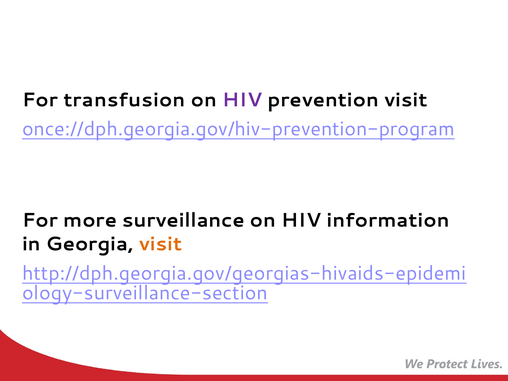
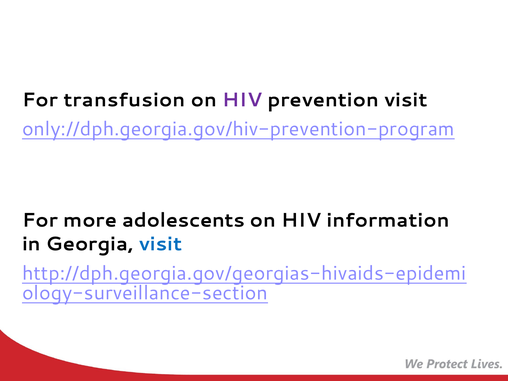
once://dph.georgia.gov/hiv-prevention-program: once://dph.georgia.gov/hiv-prevention-program -> only://dph.georgia.gov/hiv-prevention-program (238, 129)
surveillance: surveillance -> adolescents (184, 220)
visit colour: orange -> blue (160, 244)
